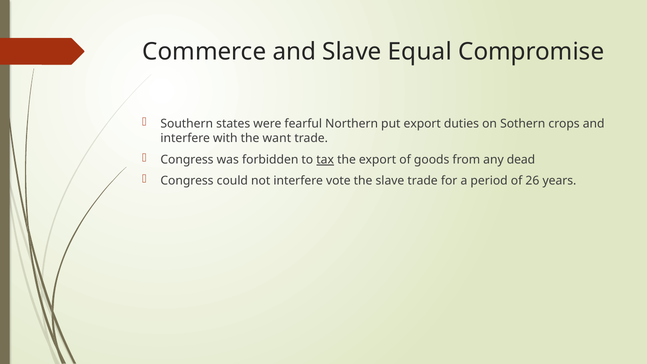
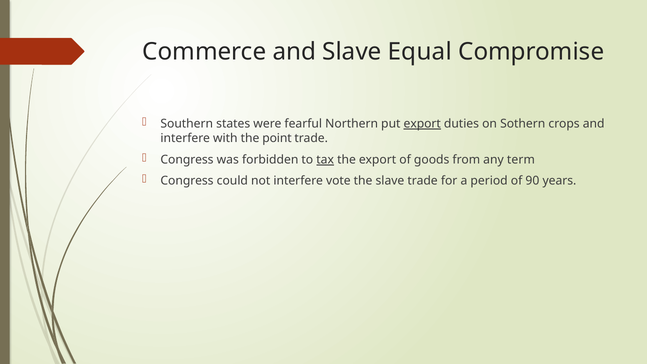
export underline: none -> present (422, 124)
want: want -> point (277, 138)
dead: dead -> term (521, 160)
26: 26 -> 90 (532, 181)
